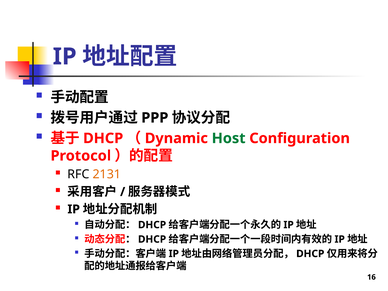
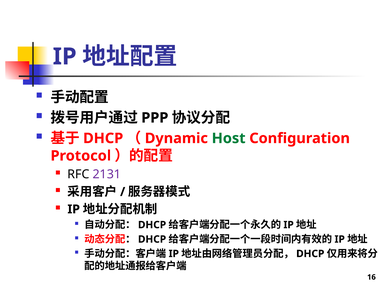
2131 colour: orange -> purple (107, 174)
